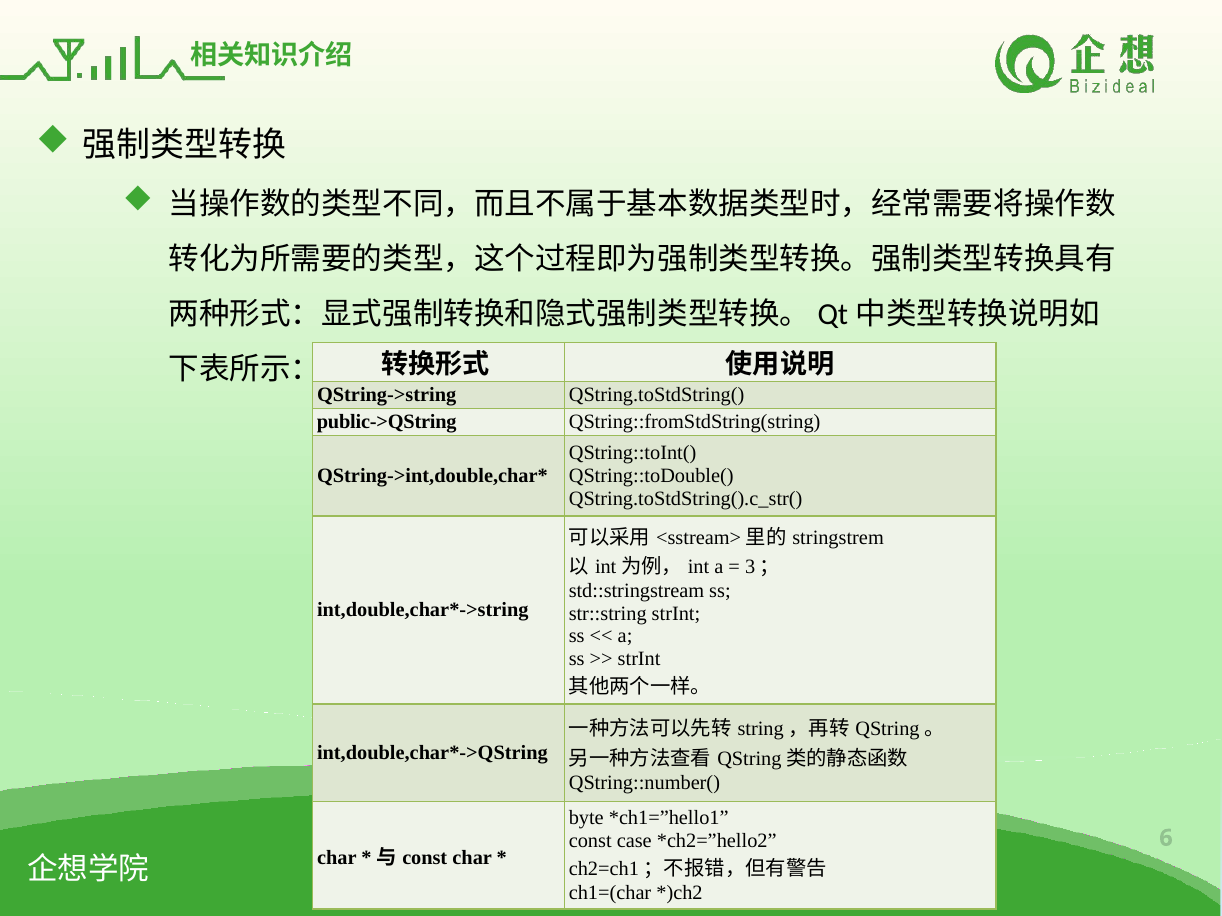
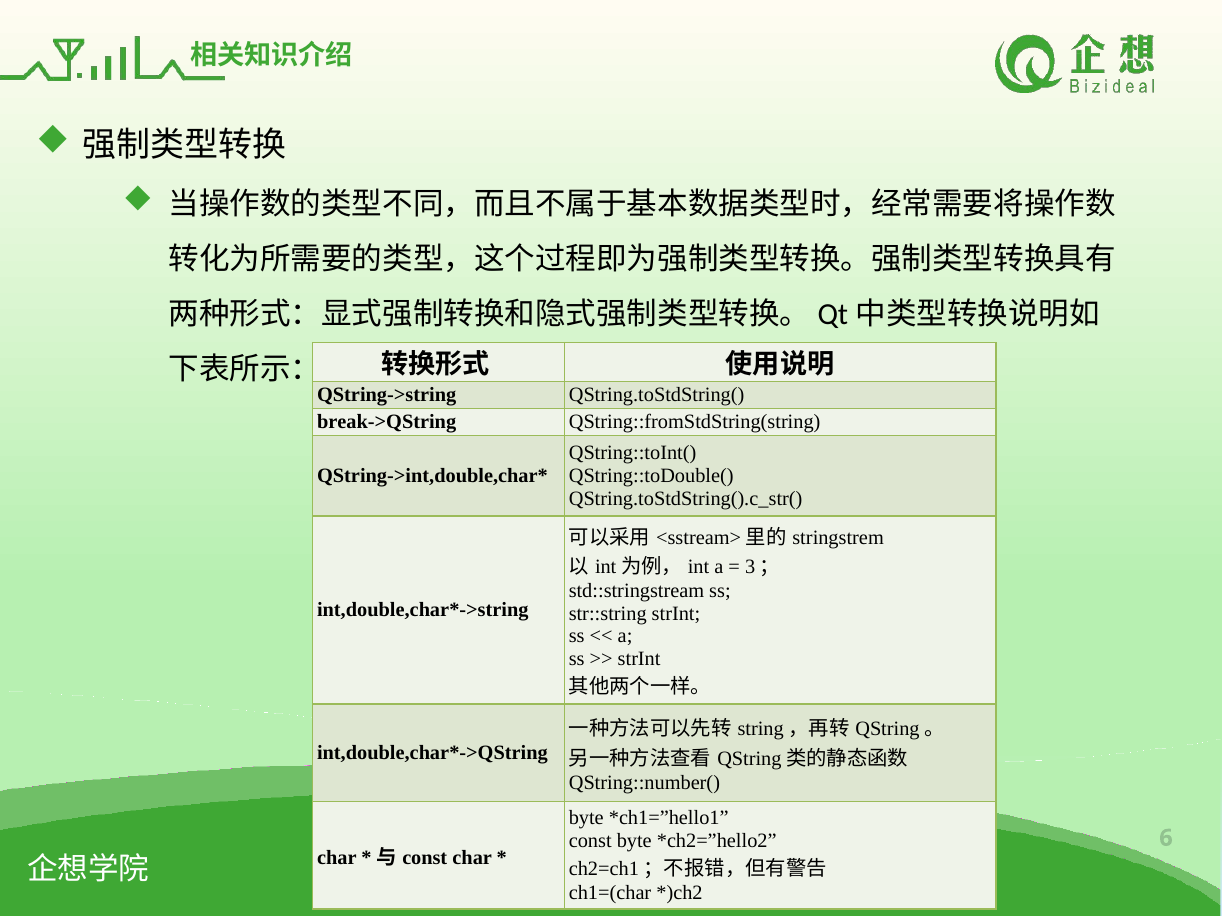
public->QString: public->QString -> break->QString (387, 422)
const case: case -> byte (634, 841)
